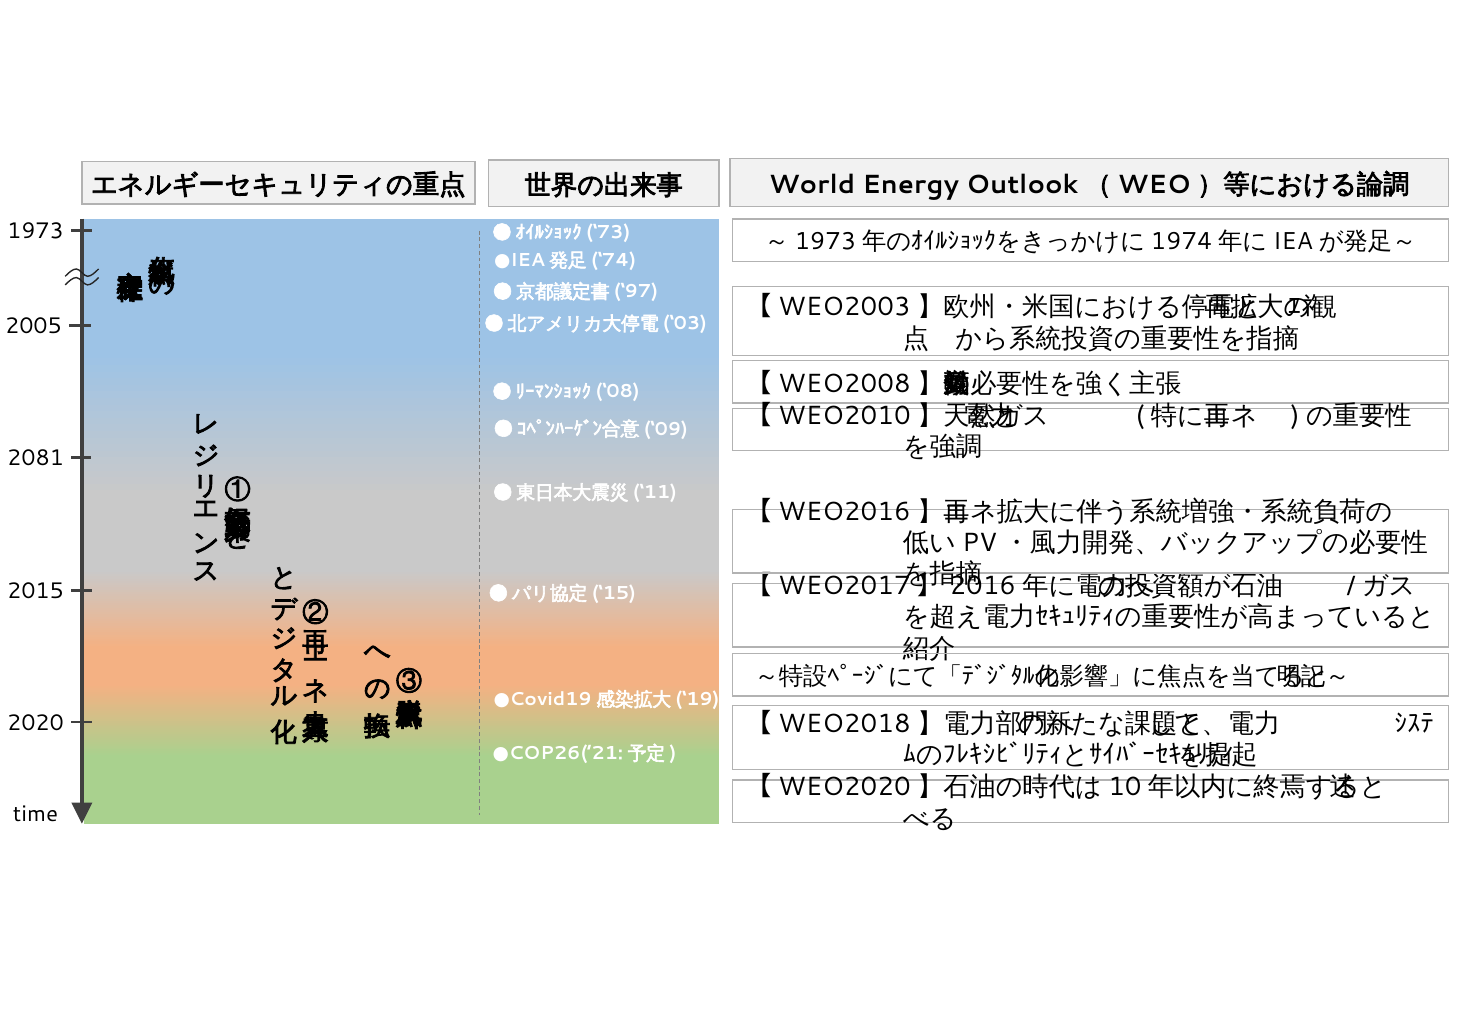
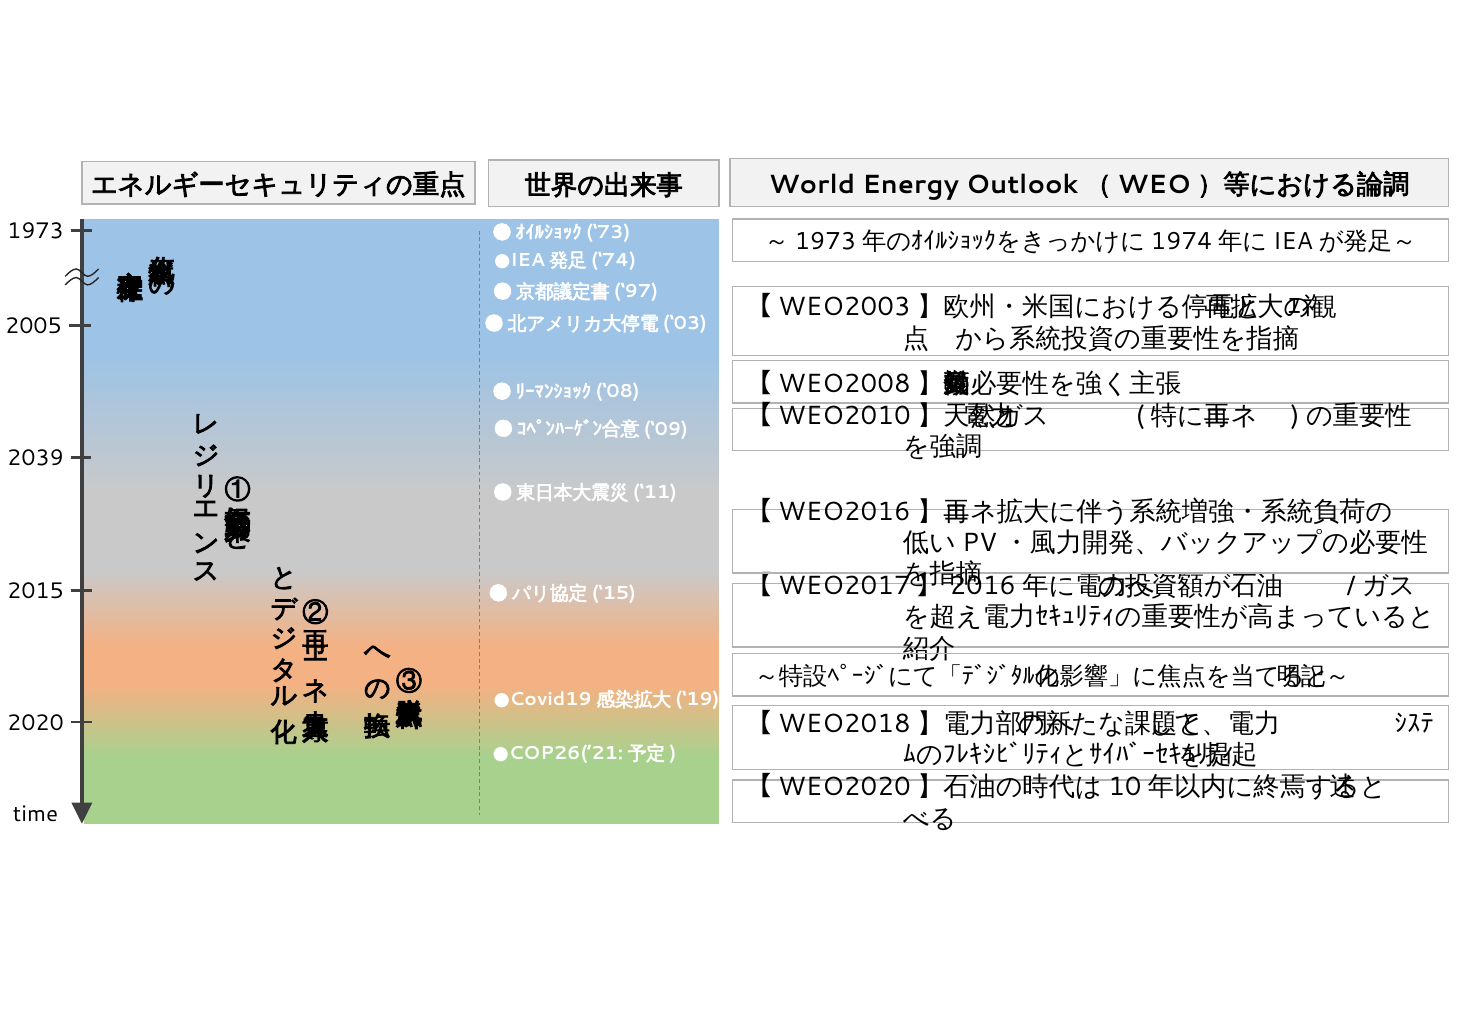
2081: 2081 -> 2039 (36, 458)
